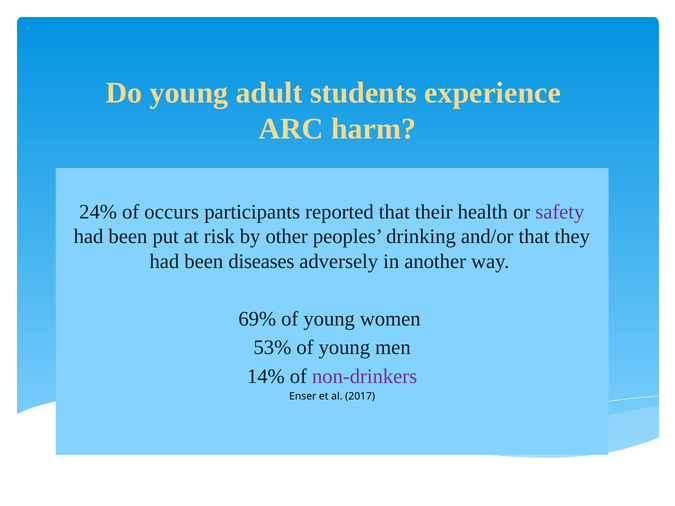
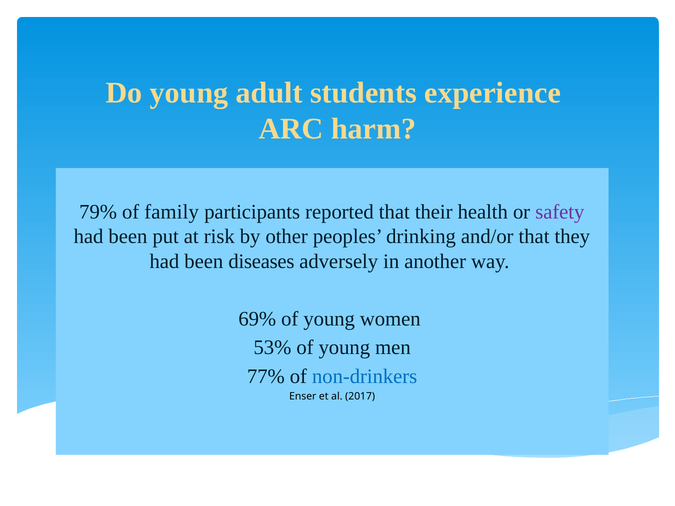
24%: 24% -> 79% (98, 212)
occurs: occurs -> family (172, 212)
14%: 14% -> 77% (266, 377)
non-drinkers colour: purple -> blue (365, 377)
